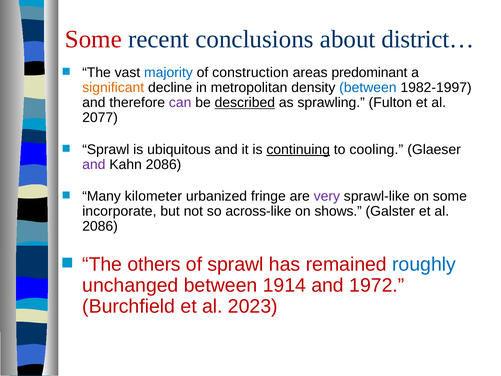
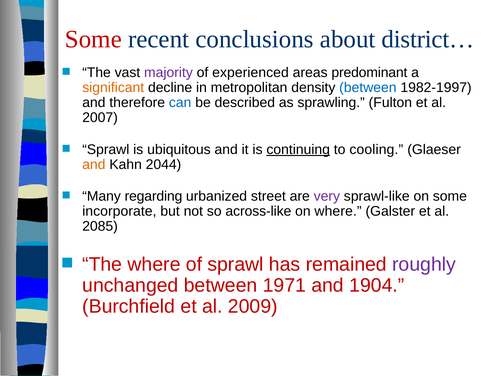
majority colour: blue -> purple (168, 73)
construction: construction -> experienced (250, 73)
can colour: purple -> blue (180, 103)
described underline: present -> none (245, 103)
2077: 2077 -> 2007 (100, 118)
and colour: purple -> orange (94, 164)
Kahn 2086: 2086 -> 2044 (164, 164)
kilometer: kilometer -> regarding (153, 196)
fringe: fringe -> street (268, 196)
on shows: shows -> where (338, 211)
2086: 2086 -> 2085 (100, 226)
The others: others -> where (154, 264)
roughly colour: blue -> purple (424, 264)
1914: 1914 -> 1971 (284, 285)
1972: 1972 -> 1904 (377, 285)
2023: 2023 -> 2009 (253, 306)
